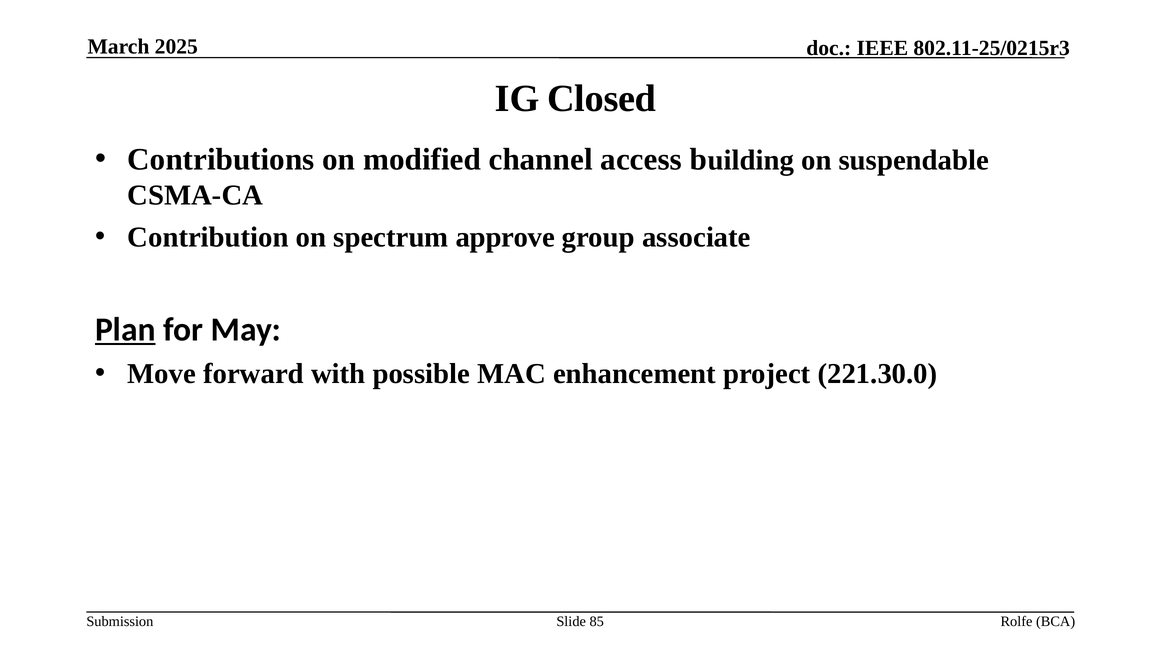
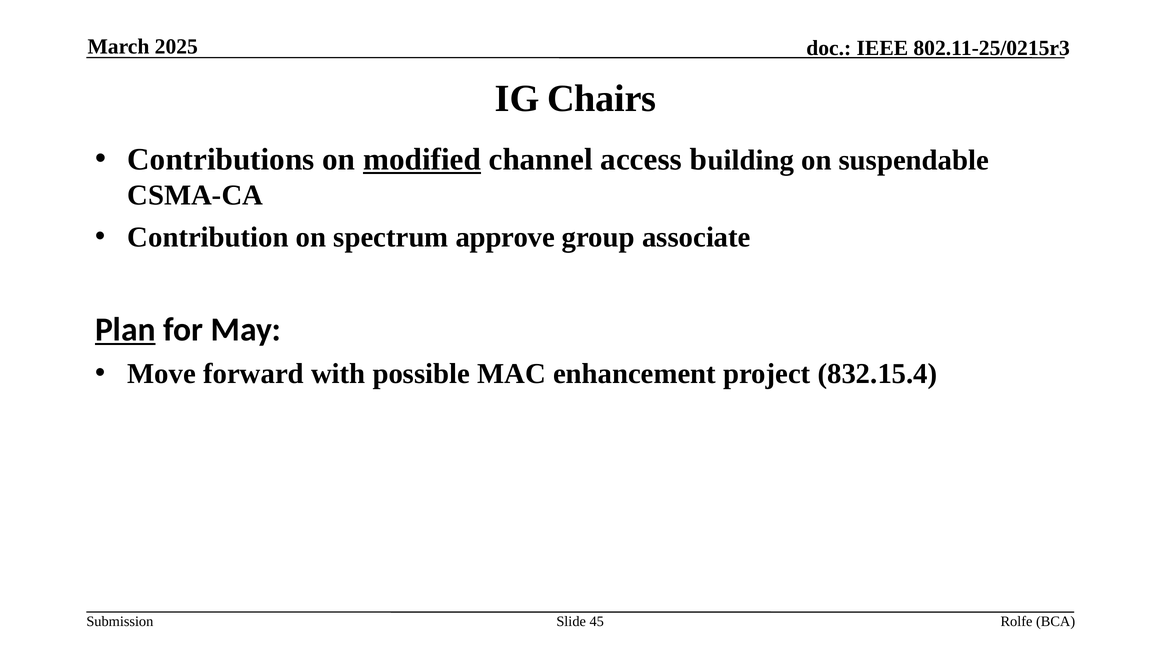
Closed: Closed -> Chairs (602, 98)
modified underline: none -> present (422, 159)
221.30.0: 221.30.0 -> 832.15.4 (878, 373)
85: 85 -> 45 (597, 621)
